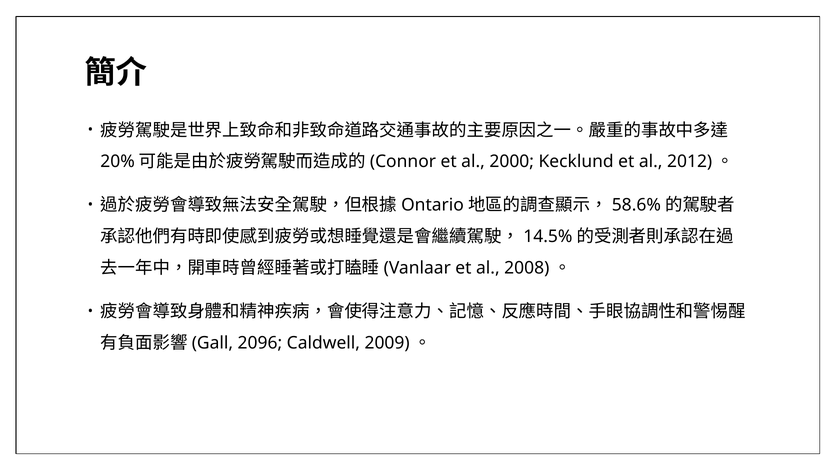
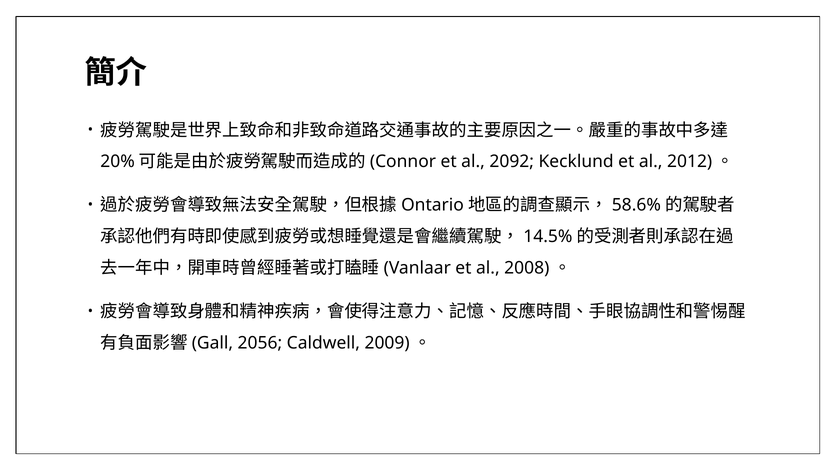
2000: 2000 -> 2092 (512, 162)
2096: 2096 -> 2056 (260, 343)
